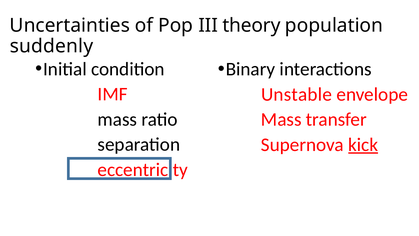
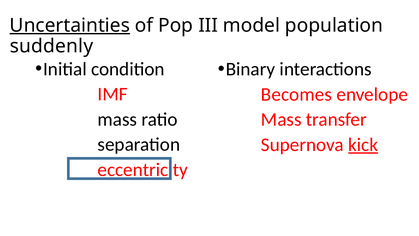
Uncertainties underline: none -> present (70, 25)
theory: theory -> model (251, 25)
Unstable: Unstable -> Becomes (296, 94)
